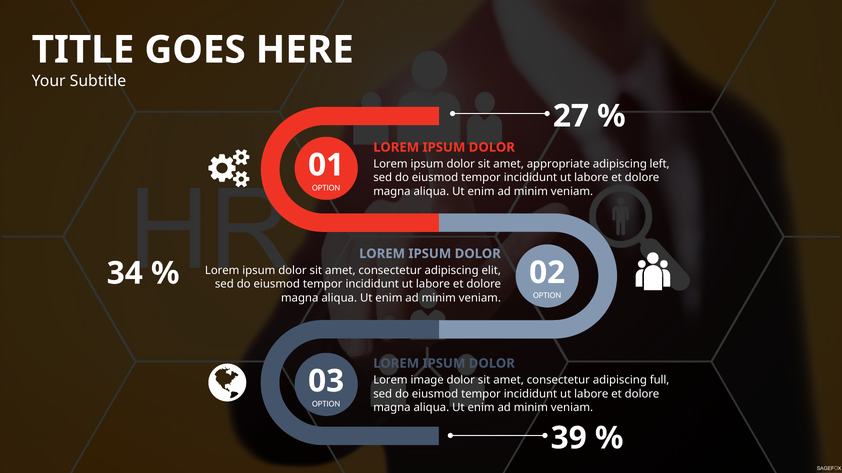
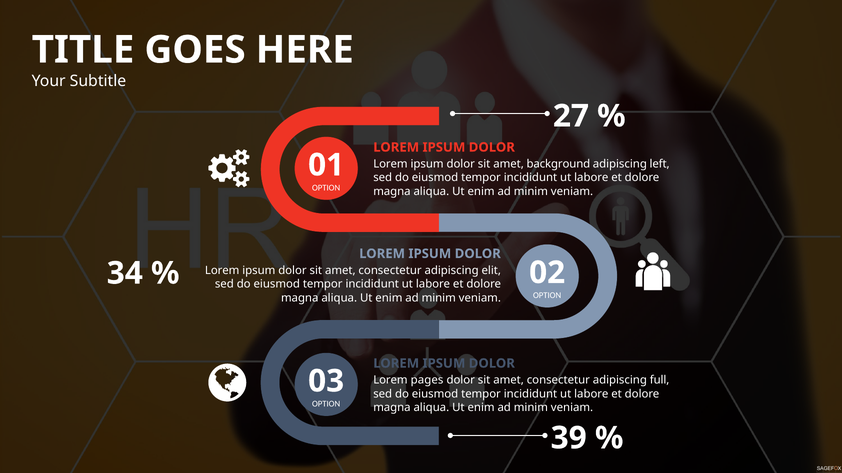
appropriate: appropriate -> background (558, 164)
image: image -> pages (427, 381)
